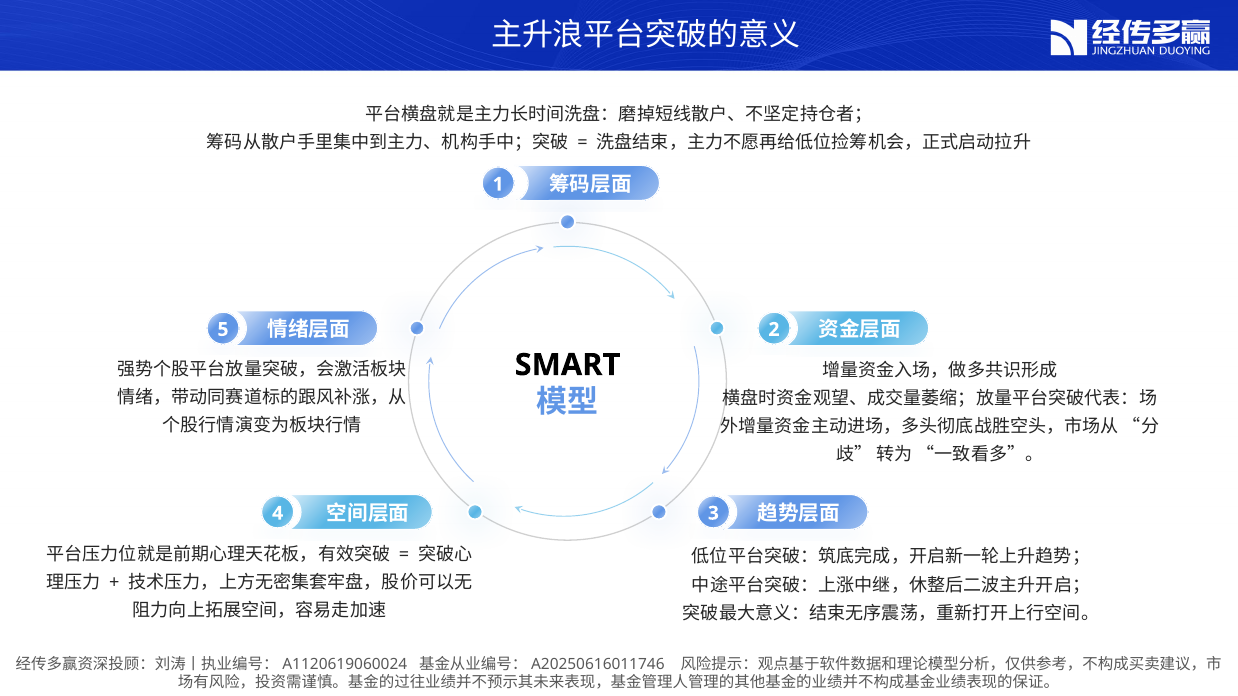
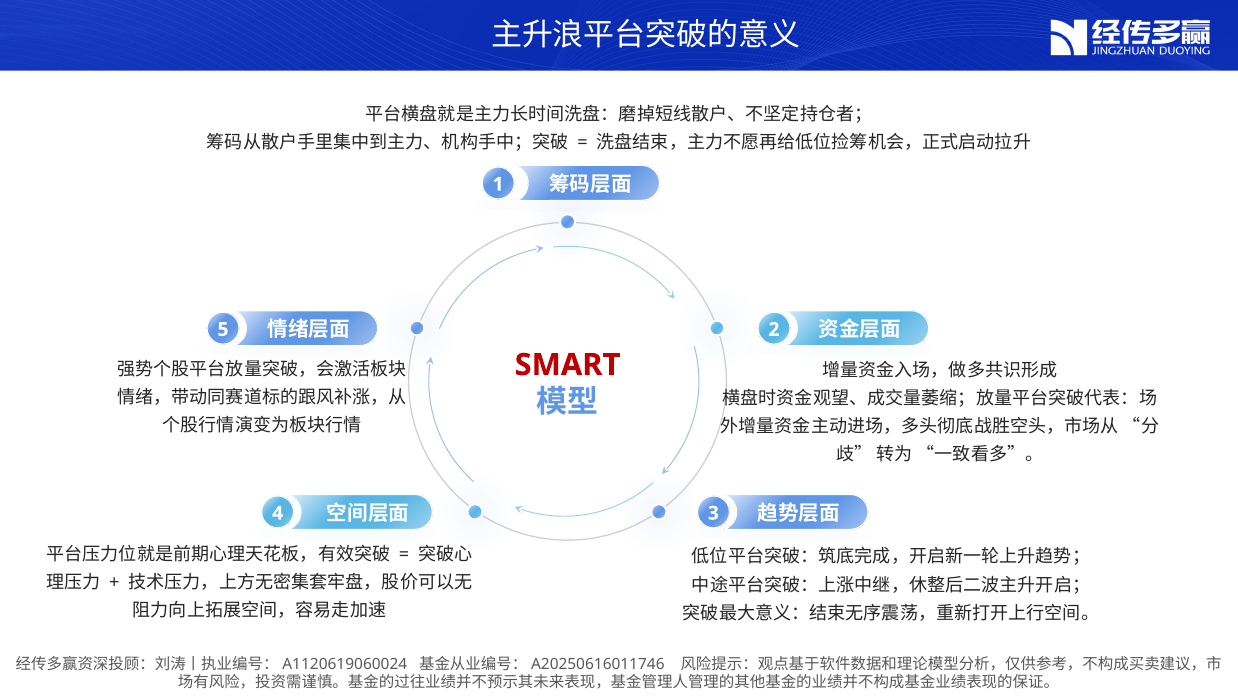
SMART colour: black -> red (568, 365)
